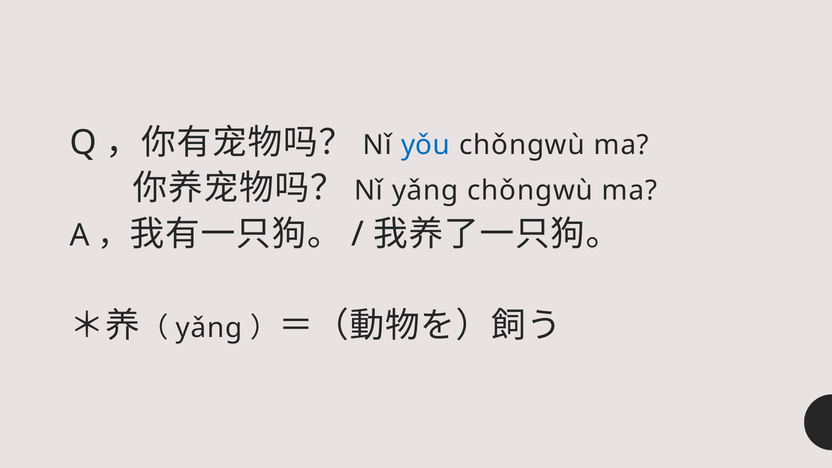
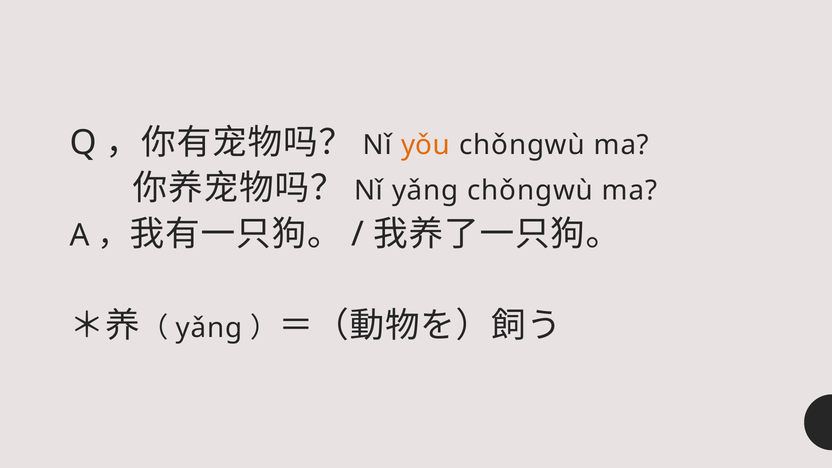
yǒu colour: blue -> orange (425, 145)
